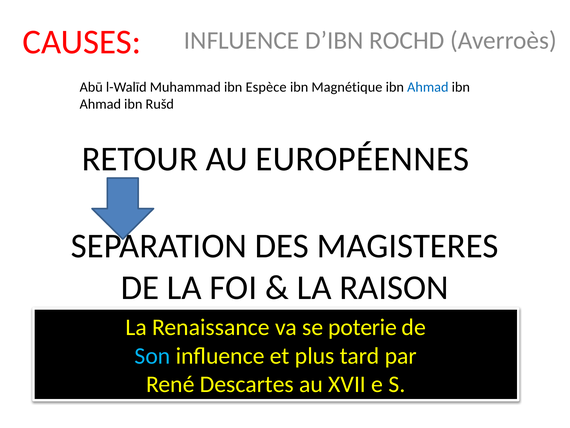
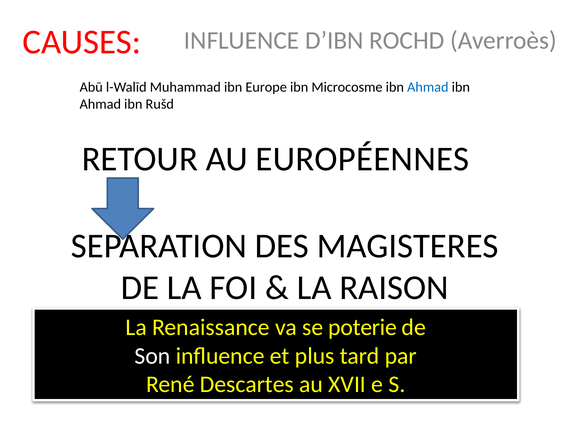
Espèce: Espèce -> Europe (266, 87)
Magnétique: Magnétique -> Microcosme (347, 87)
Son colour: light blue -> white (152, 355)
